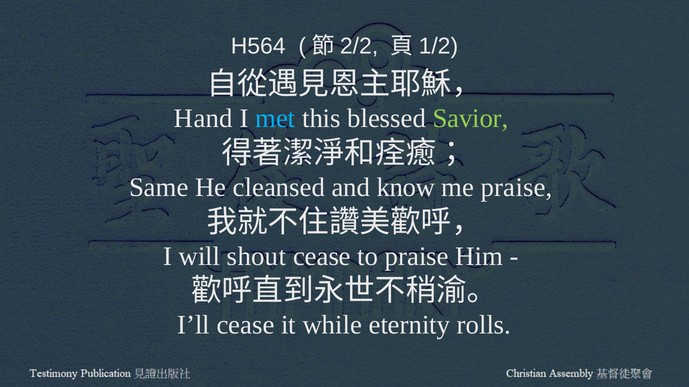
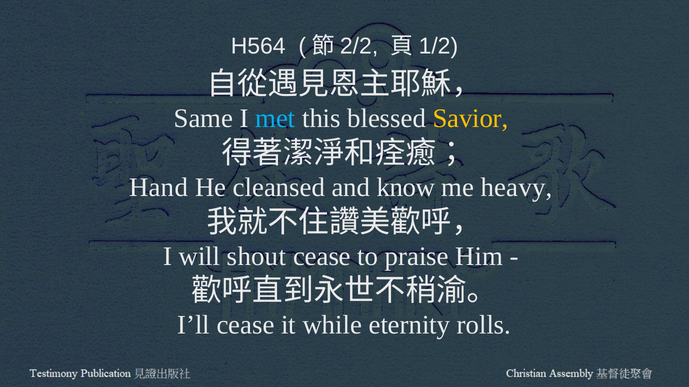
Hand: Hand -> Same (203, 119)
Savior colour: light green -> yellow (470, 119)
Same: Same -> Hand (159, 188)
me praise: praise -> heavy (517, 188)
